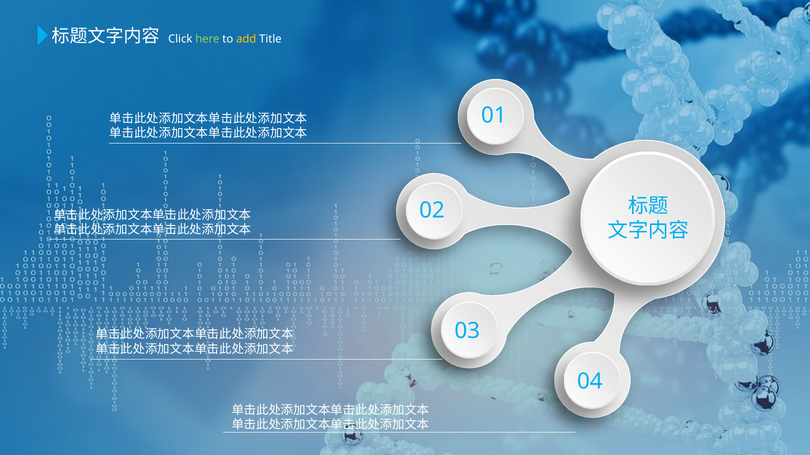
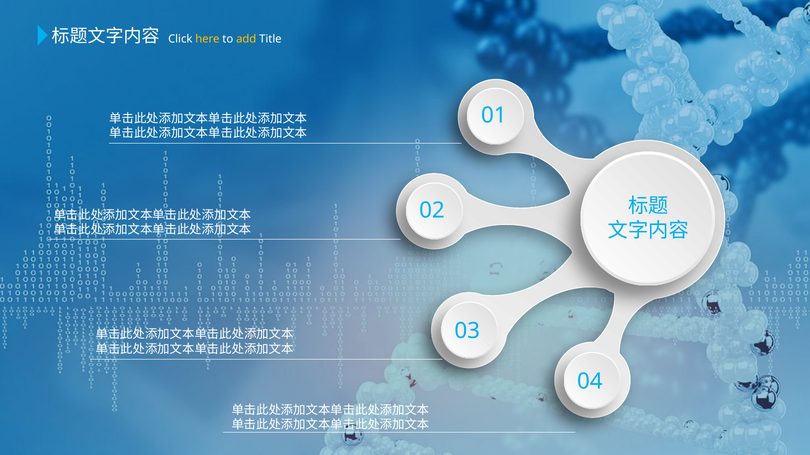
here colour: light green -> yellow (207, 39)
